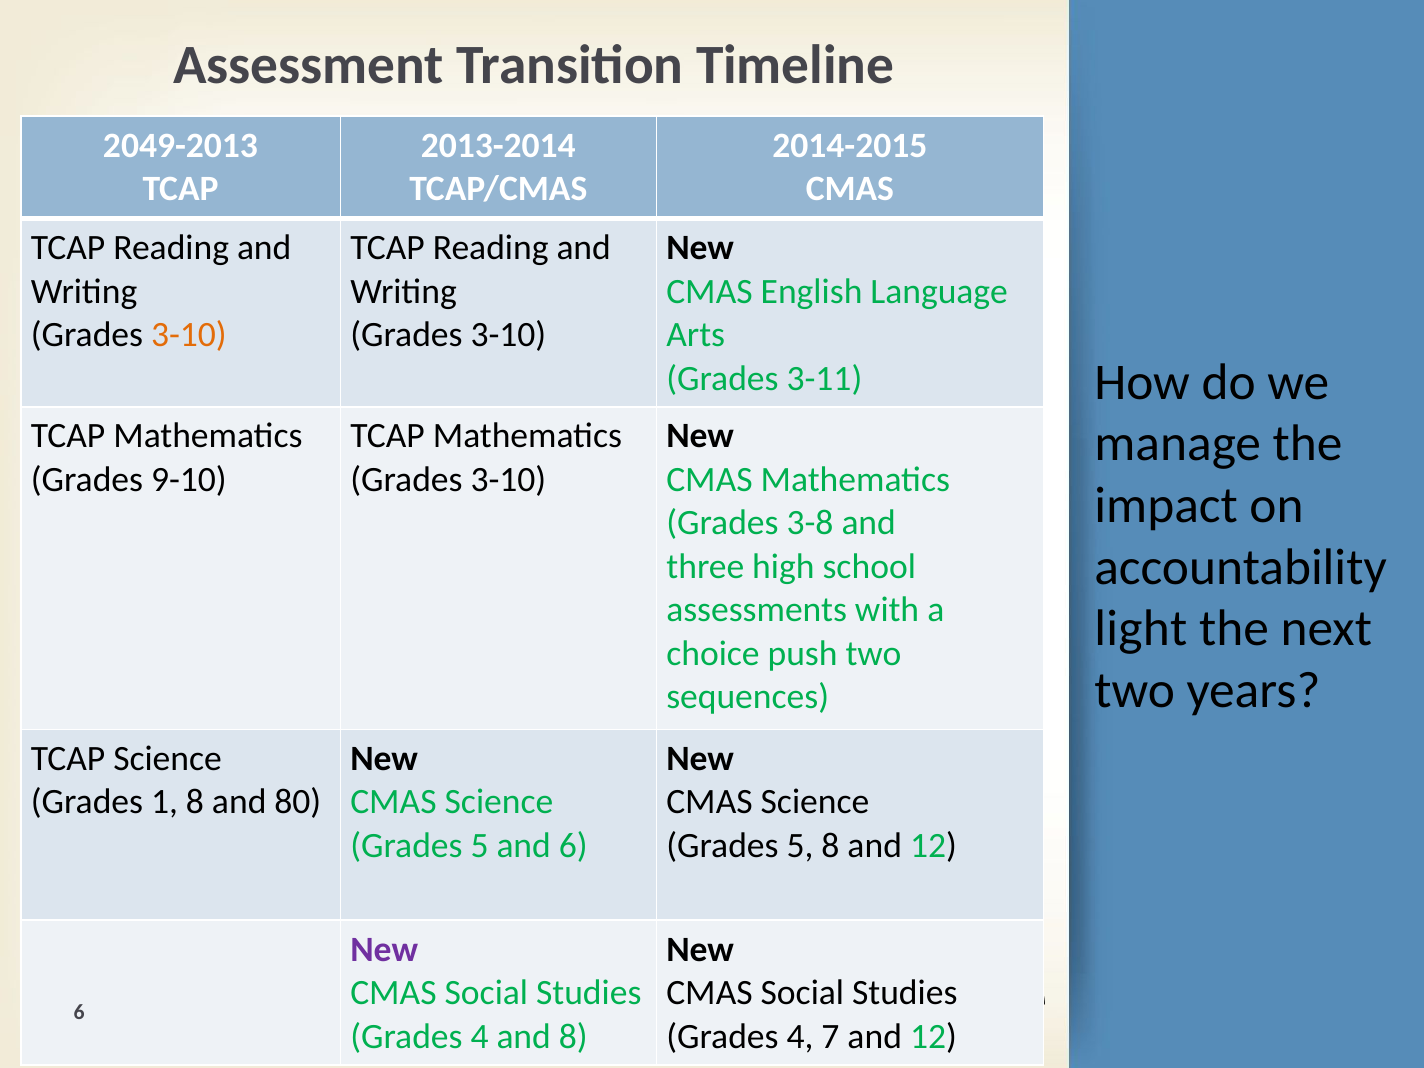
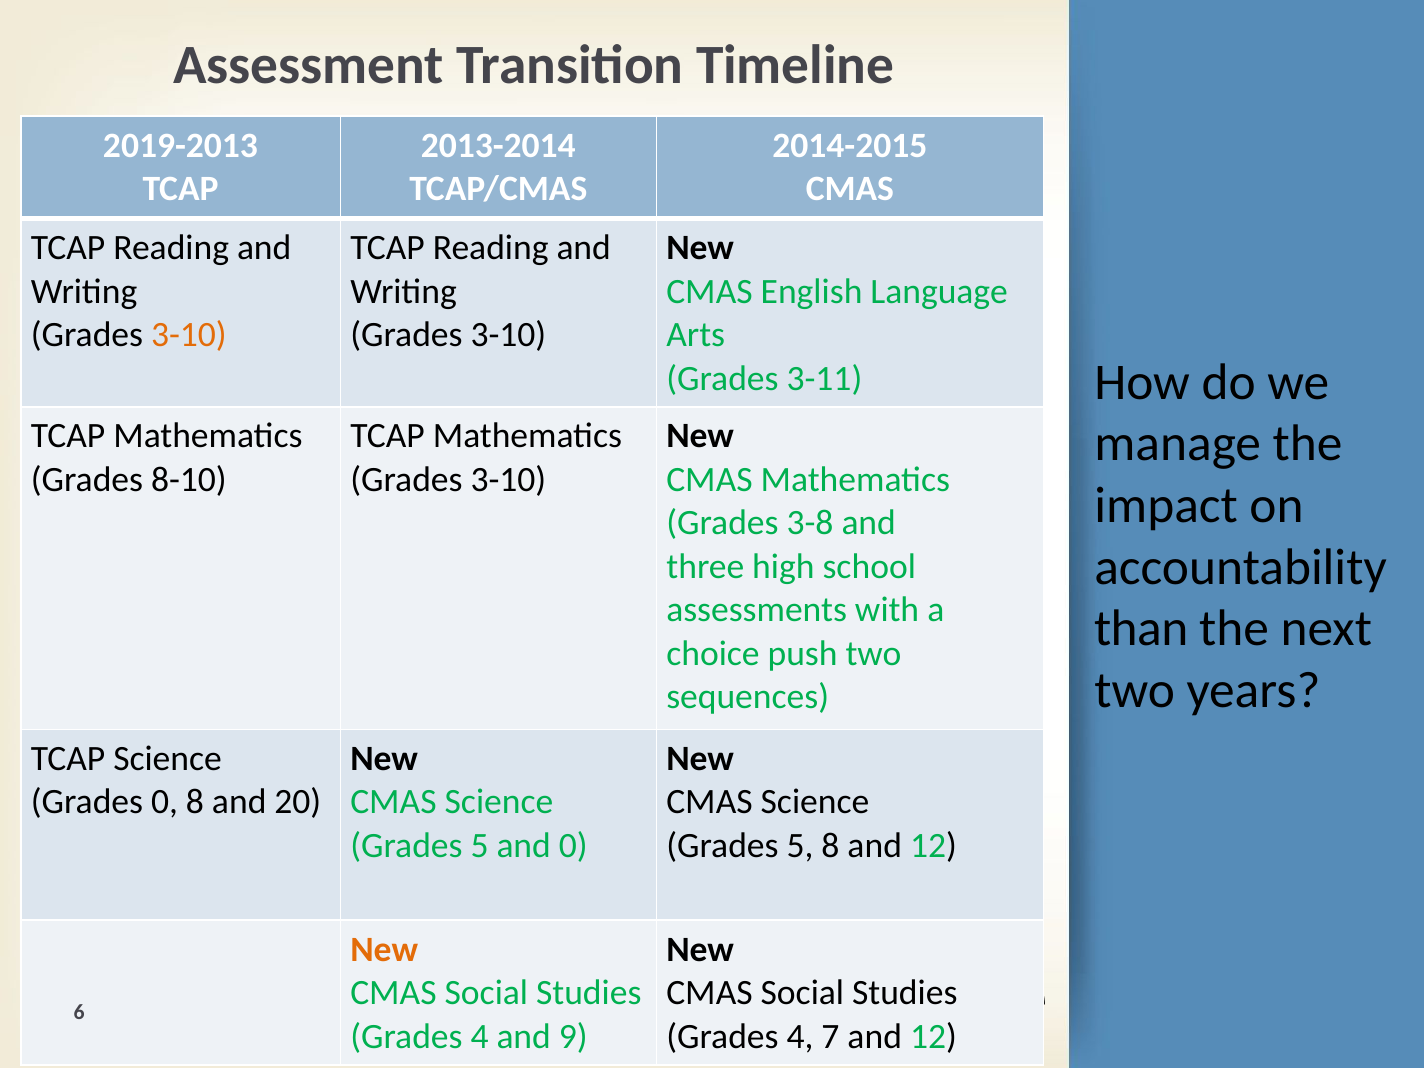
2049-2013: 2049-2013 -> 2019-2013 (180, 145)
9-10: 9-10 -> 8-10 (189, 480)
light: light -> than (1141, 629)
Grades 1: 1 -> 0 (164, 802)
80: 80 -> 20 (298, 802)
and 6: 6 -> 0 (573, 846)
New colour: purple -> orange (384, 949)
and 8: 8 -> 9 (573, 1036)
